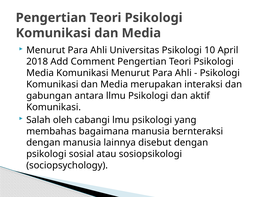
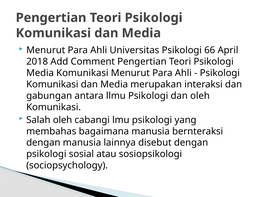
10: 10 -> 66 (210, 50)
dan aktif: aktif -> oleh (200, 96)
